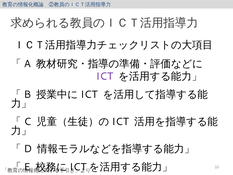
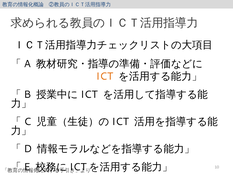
ICT colour: purple -> orange (105, 76)
